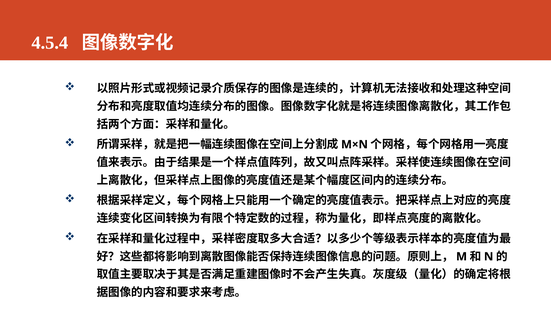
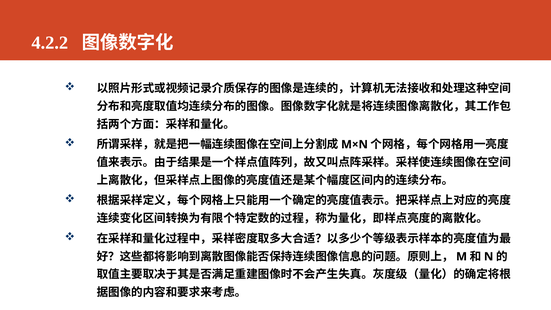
4.5.4: 4.5.4 -> 4.2.2 (50, 43)
